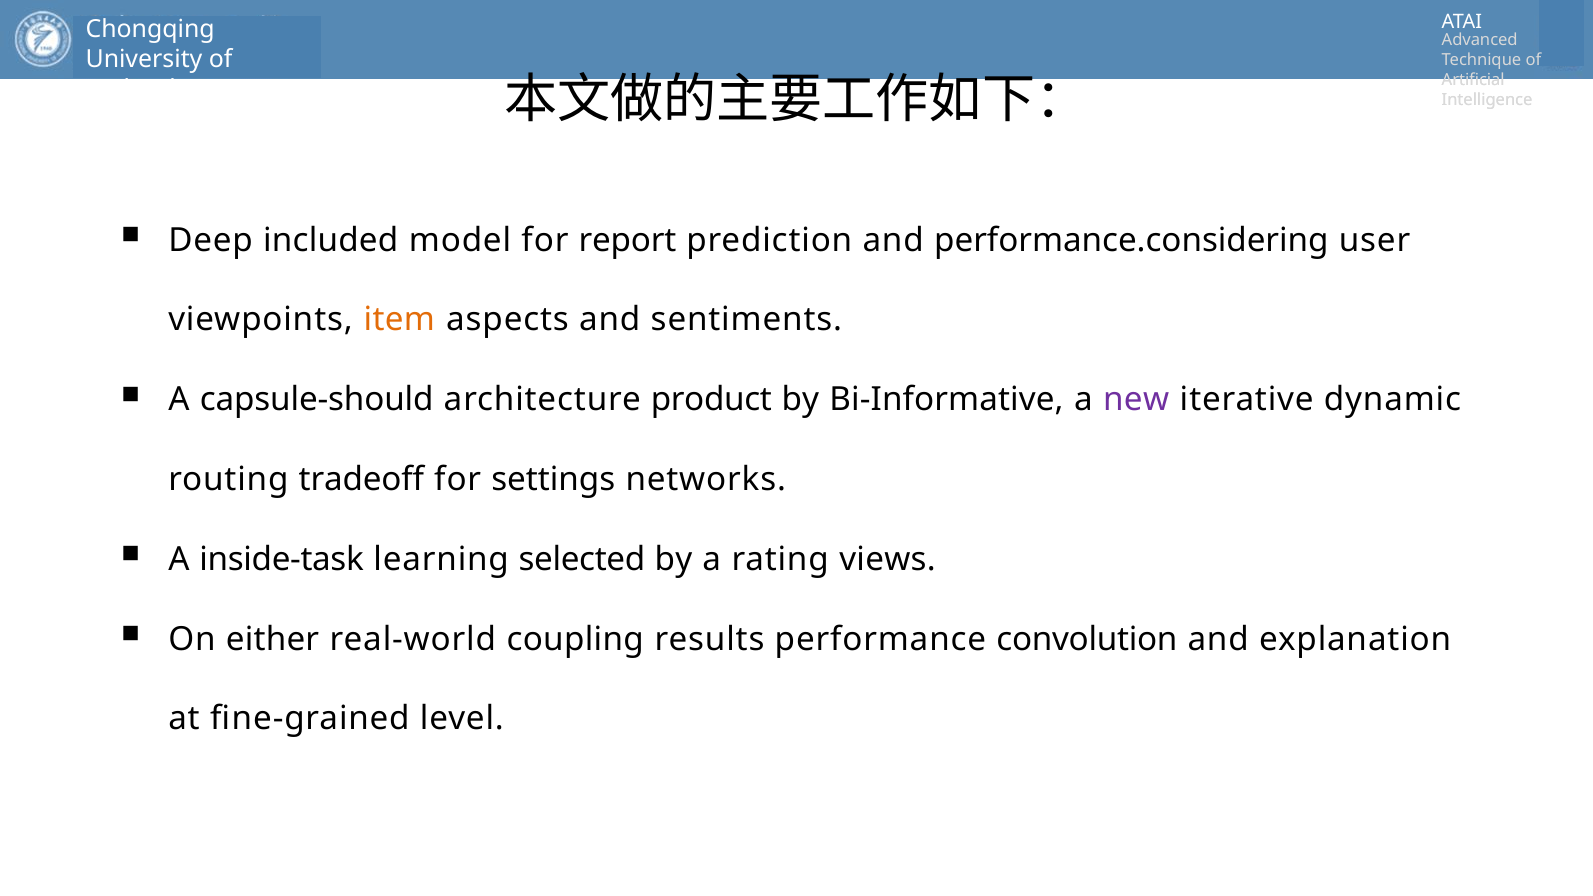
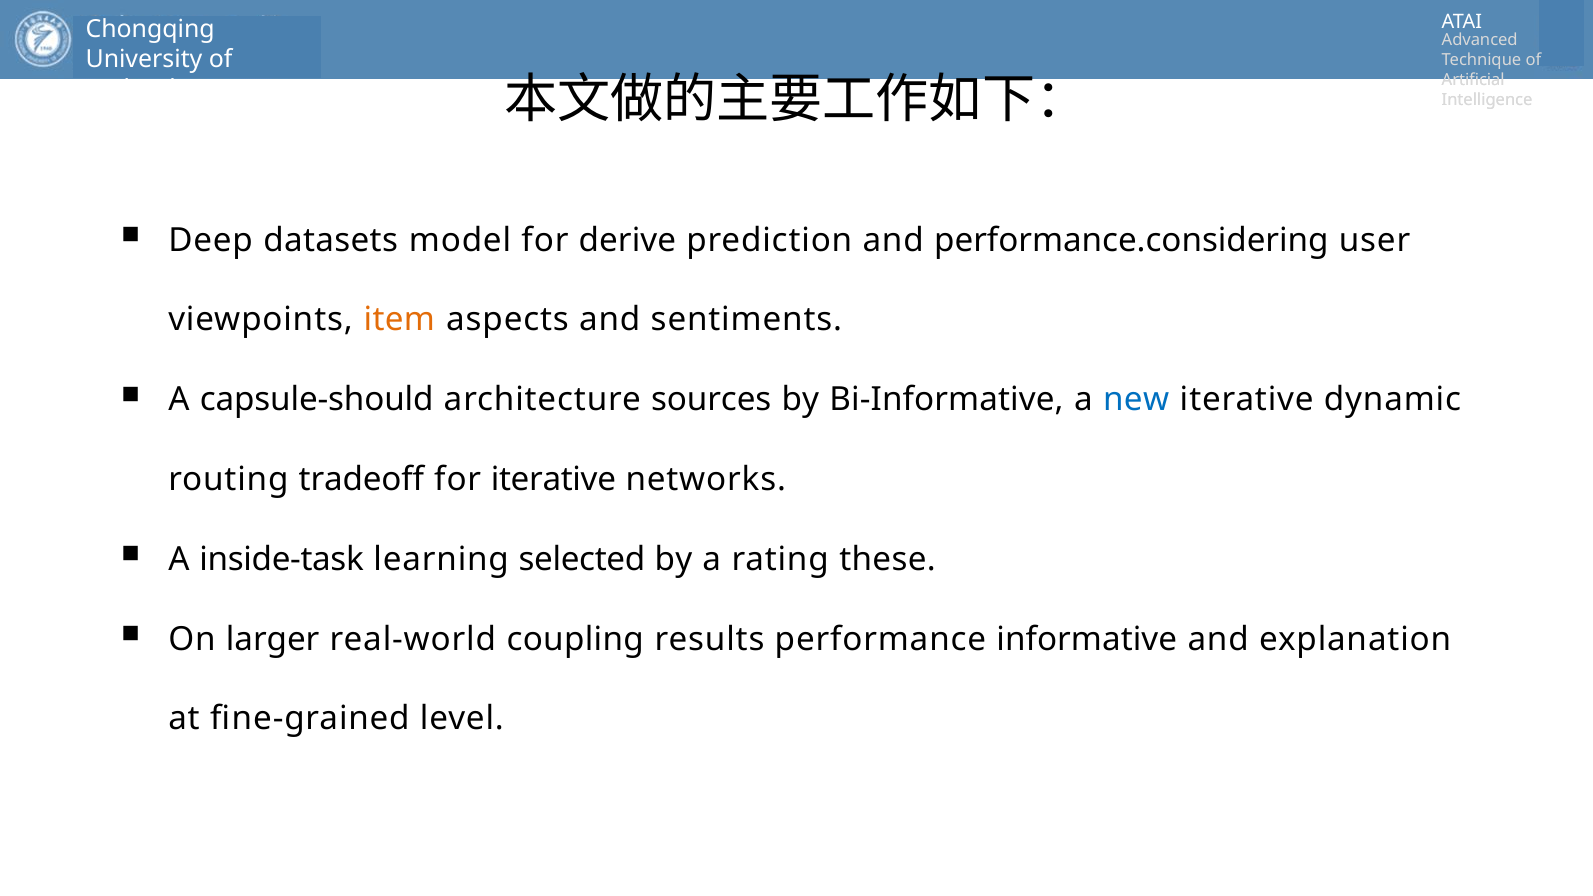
included: included -> datasets (331, 240)
report: report -> derive (627, 240)
product: product -> sources (711, 400)
new colour: purple -> blue (1136, 400)
for settings: settings -> iterative (553, 480)
views: views -> these (888, 559)
either: either -> larger (273, 639)
convolution: convolution -> informative (1087, 639)
